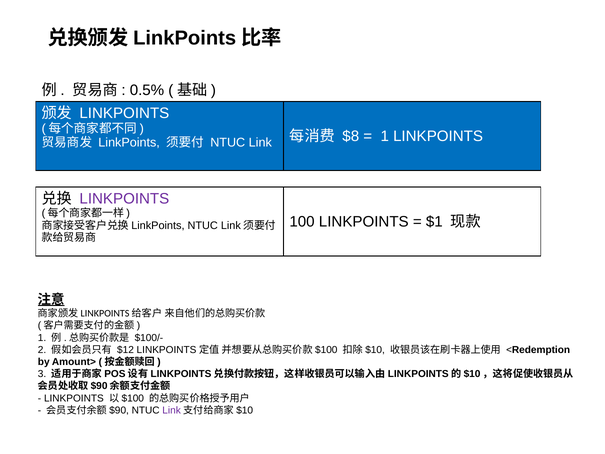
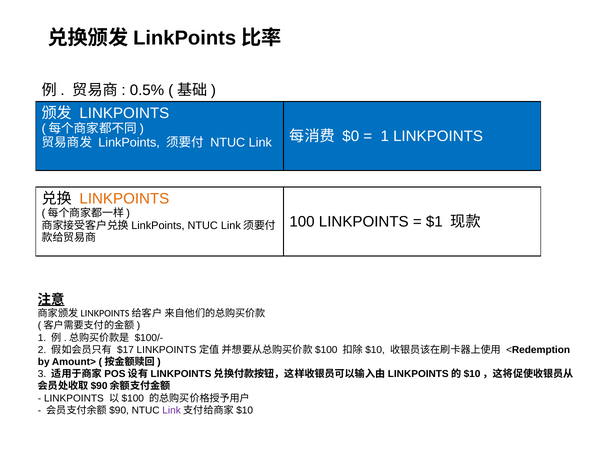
$8: $8 -> $0 (351, 136)
LINKPOINTS colour: purple -> orange (124, 199)
$12: $12 -> $17 (125, 350)
